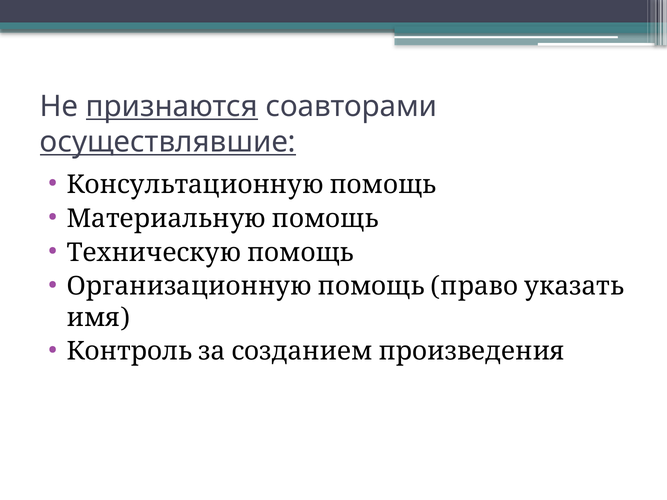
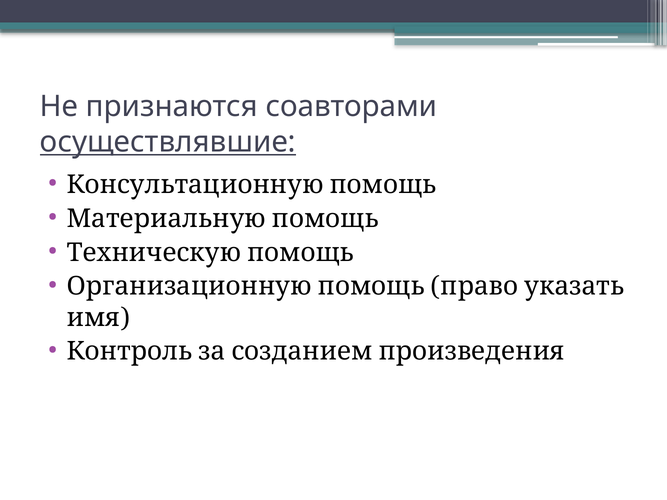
признаются underline: present -> none (172, 107)
